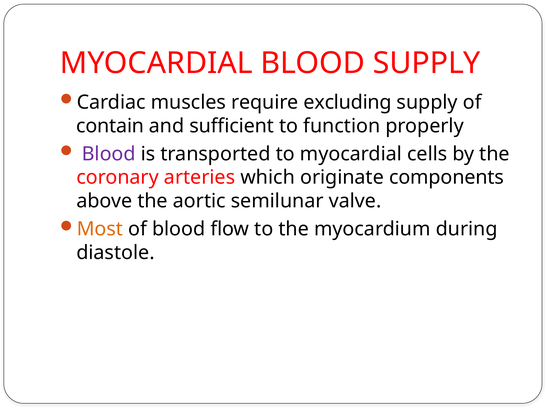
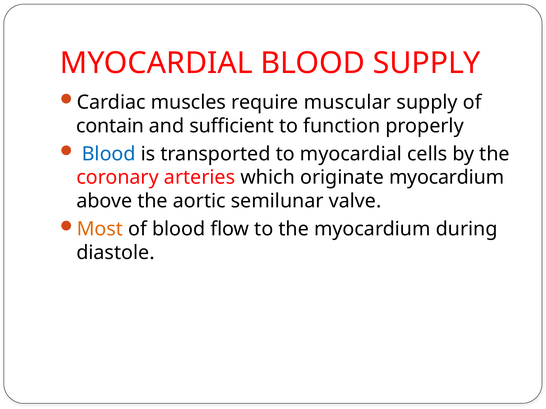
excluding: excluding -> muscular (347, 102)
Blood colour: purple -> blue (109, 154)
originate components: components -> myocardium (447, 178)
